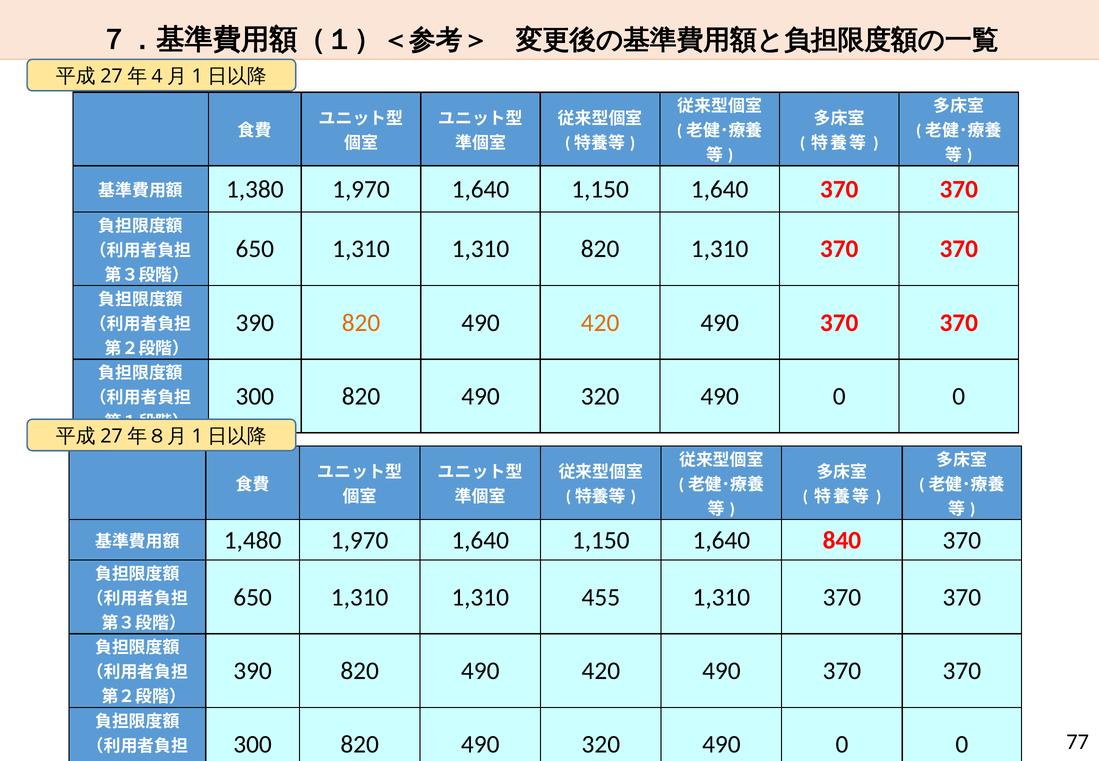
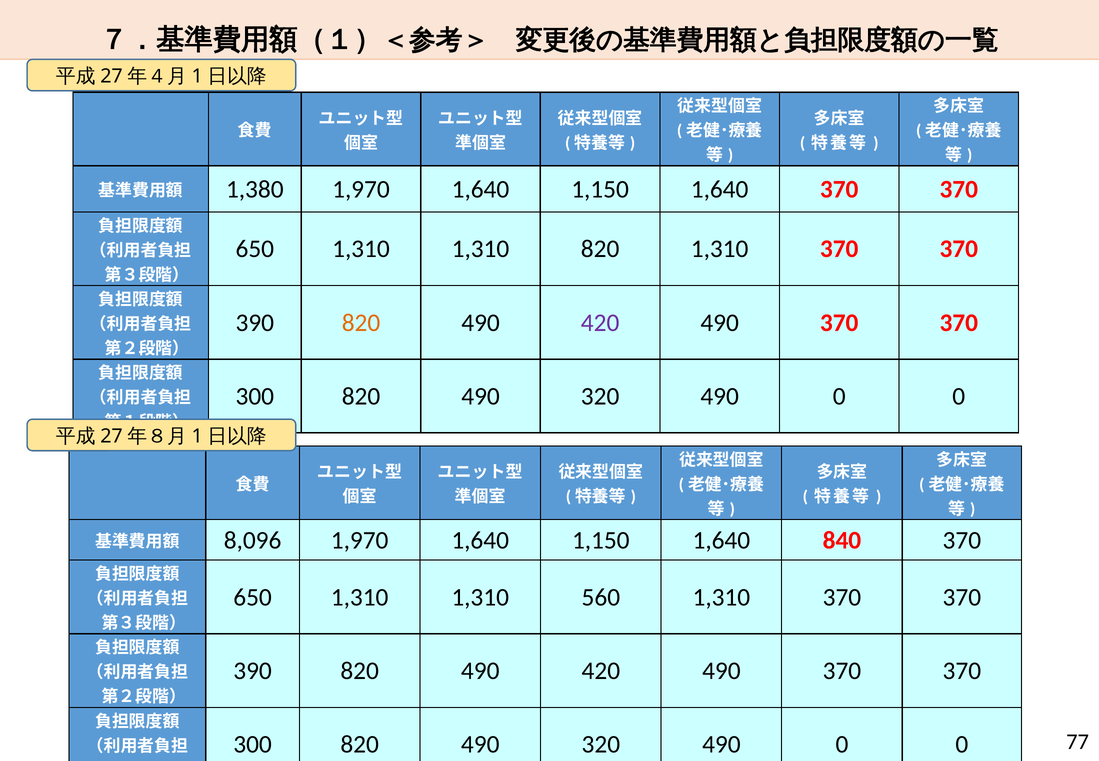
420 colour: orange -> purple (600, 323)
1,480: 1,480 -> 8,096 (253, 540)
455: 455 -> 560 (601, 597)
